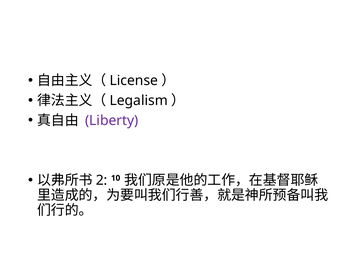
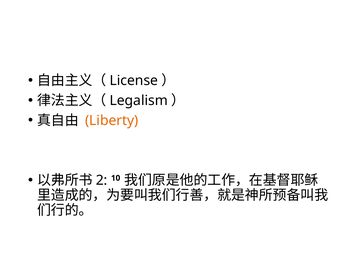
Liberty colour: purple -> orange (112, 120)
